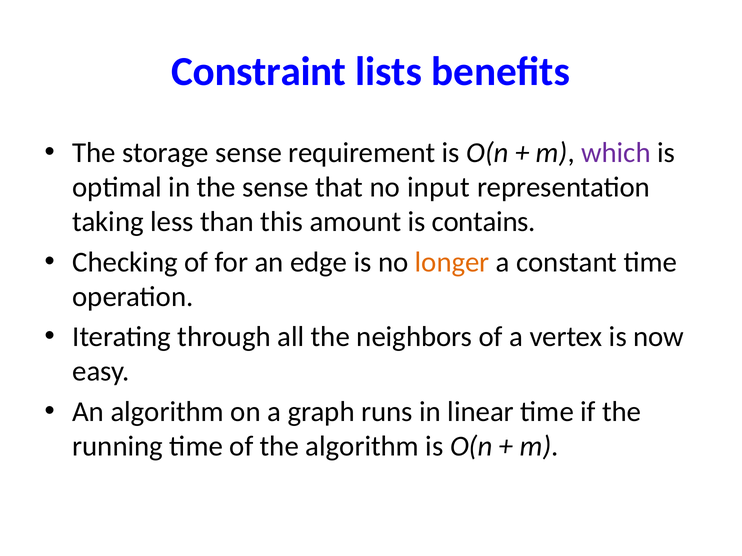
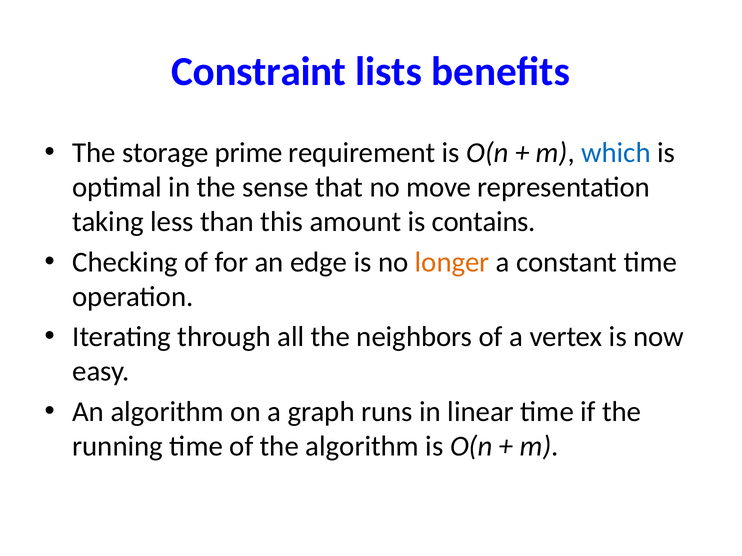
storage sense: sense -> prime (249, 153)
which colour: purple -> blue (616, 153)
input: input -> move (439, 187)
